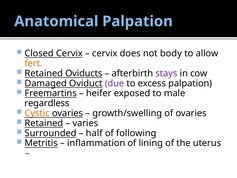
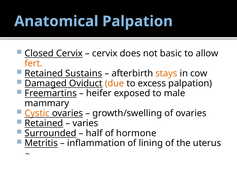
body: body -> basic (171, 53)
Oviducts: Oviducts -> Sustains (84, 73)
stays colour: purple -> orange (166, 73)
due colour: purple -> orange (115, 83)
regardless: regardless -> mammary (47, 103)
following: following -> hormone (136, 133)
